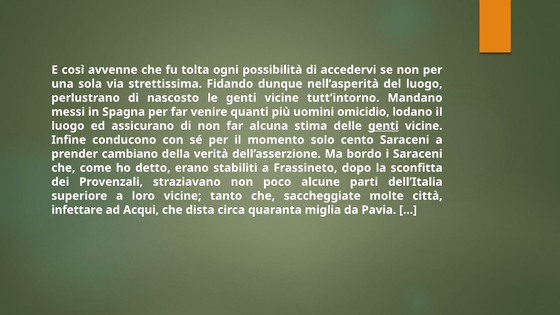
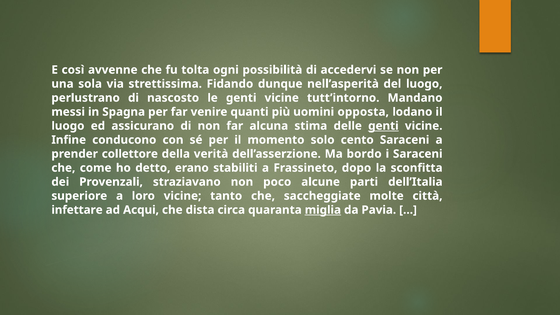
omicidio: omicidio -> opposta (363, 112)
cambiano: cambiano -> collettore (130, 154)
miglia underline: none -> present (323, 210)
